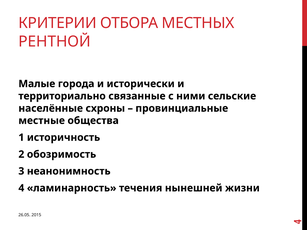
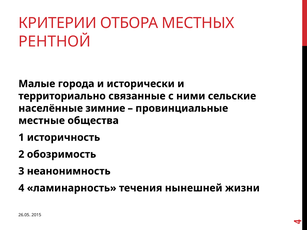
схроны: схроны -> зимние (105, 108)
